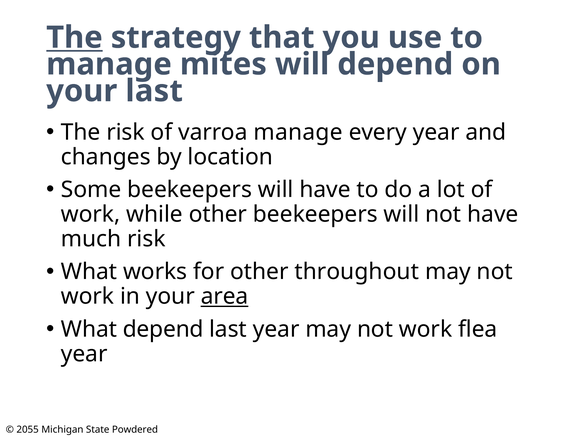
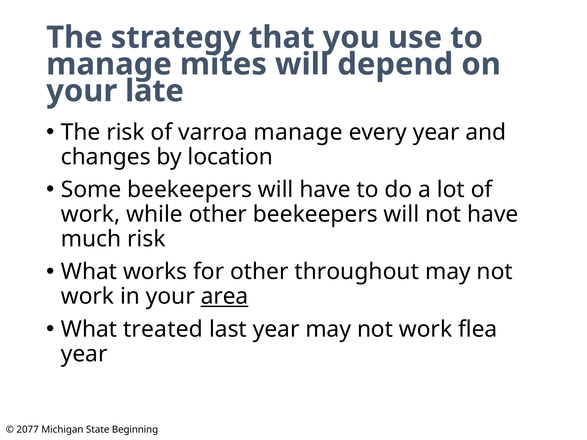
The underline: present -> none (74, 38)
your last: last -> late (154, 91)
What depend: depend -> treated (163, 329)
2055: 2055 -> 2077 (28, 430)
Powdered: Powdered -> Beginning (135, 430)
